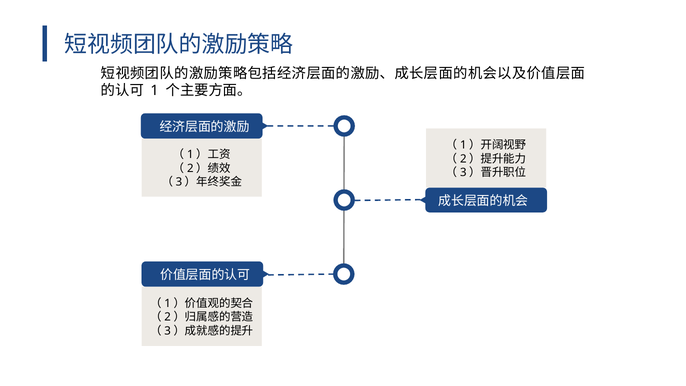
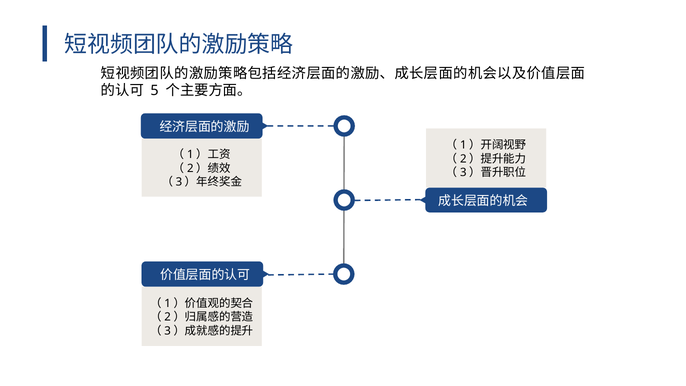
1: 1 -> 5 (155, 91)
